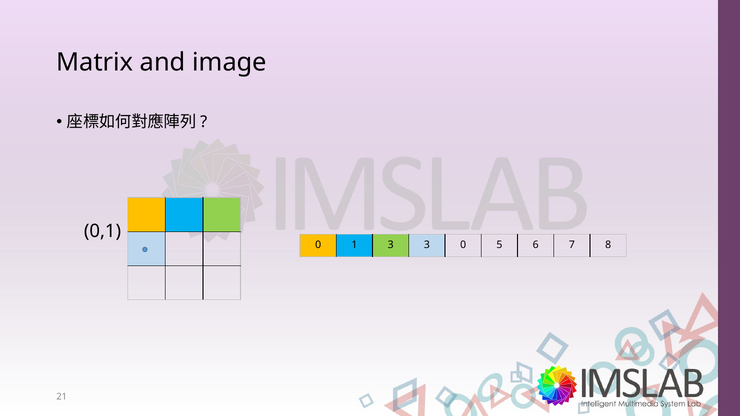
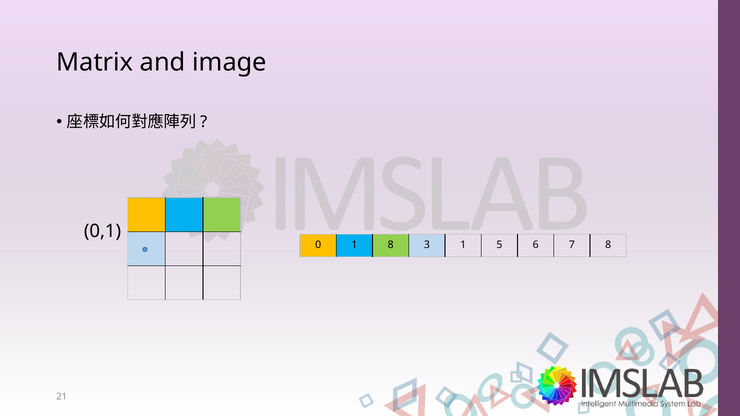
1 3: 3 -> 8 (391, 245)
3 0: 0 -> 1 (463, 245)
